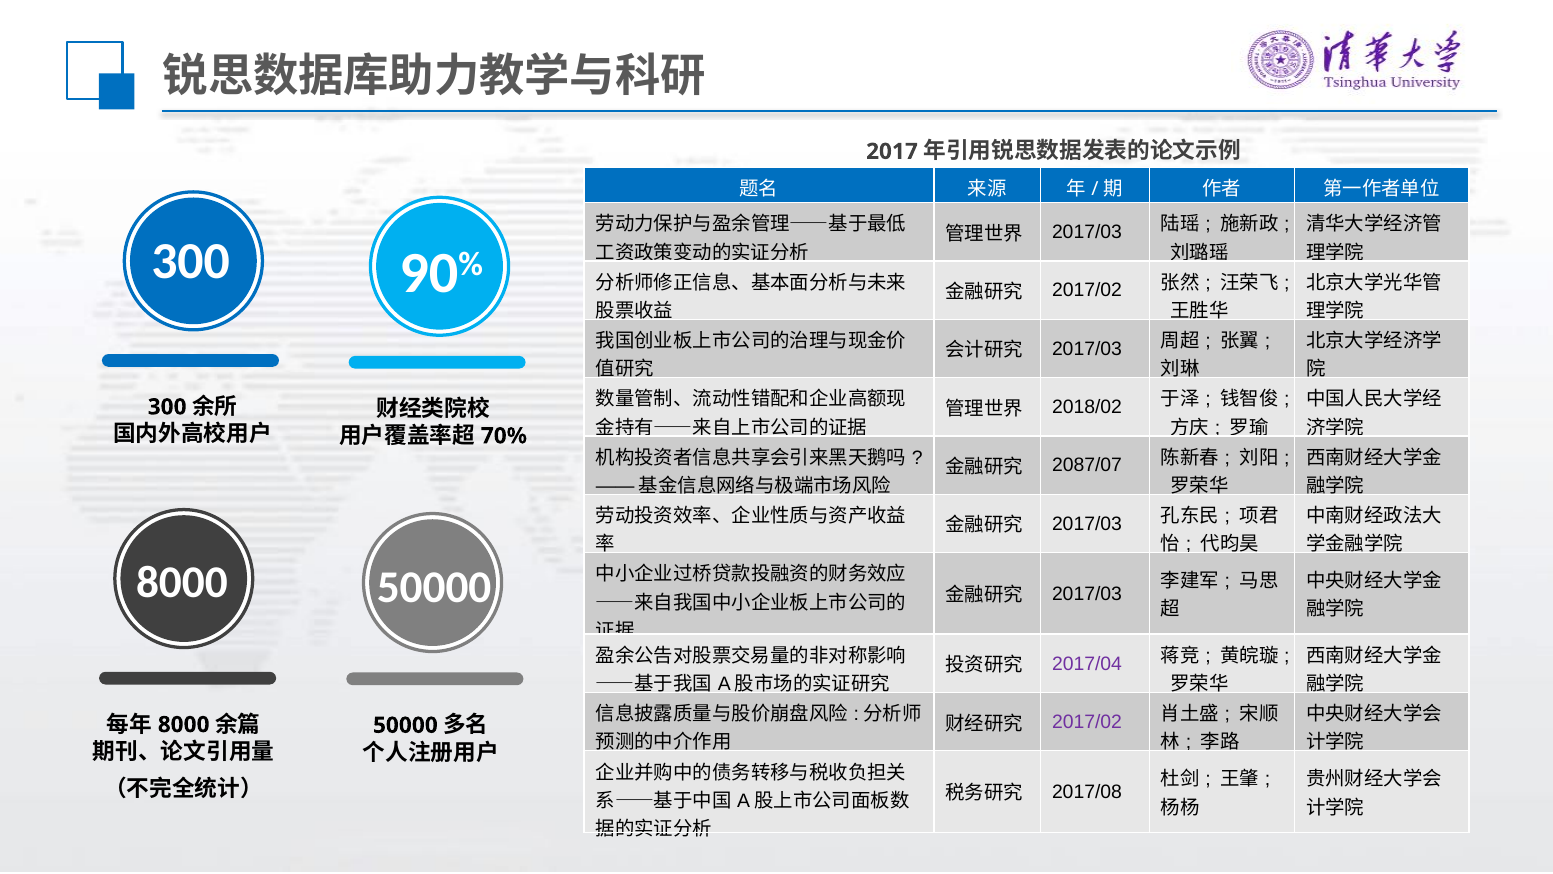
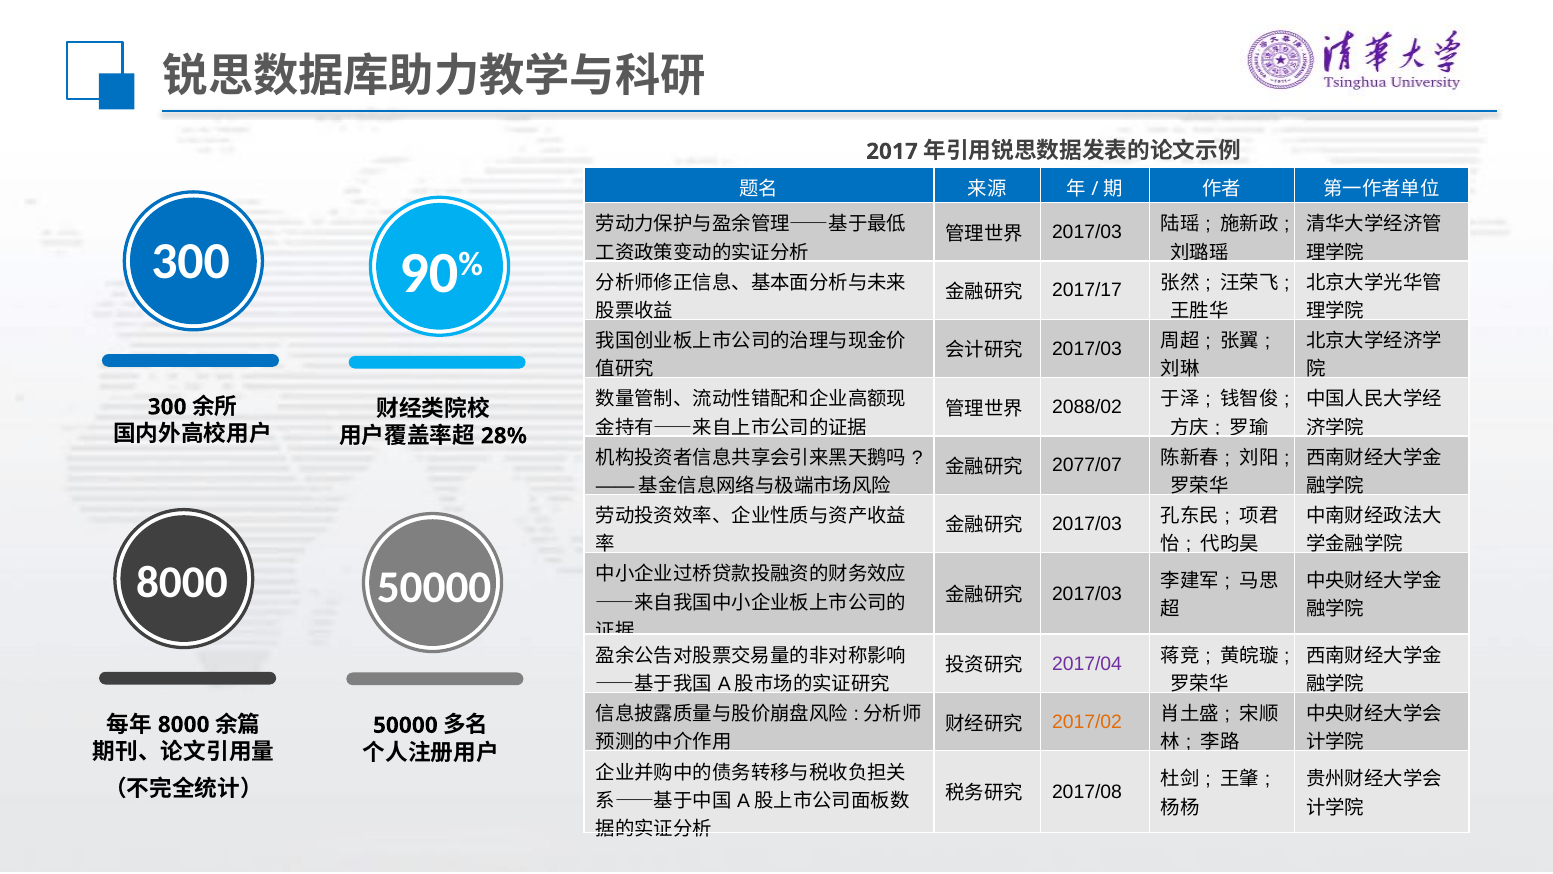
2017/02: 2017/02 -> 2017/17 (1087, 290)
2018/02: 2018/02 -> 2088/02 (1087, 407)
70%: 70% -> 28% (504, 436)
2087/07: 2087/07 -> 2077/07 (1087, 465)
2017/02 colour: purple -> orange (1087, 722)
